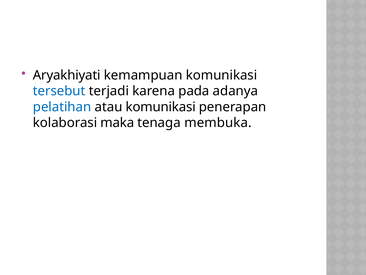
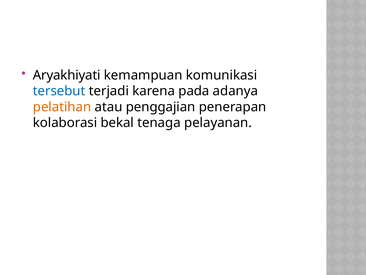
pelatihan colour: blue -> orange (62, 107)
atau komunikasi: komunikasi -> penggajian (161, 107)
maka: maka -> bekal (117, 123)
membuka: membuka -> pelayanan (218, 123)
